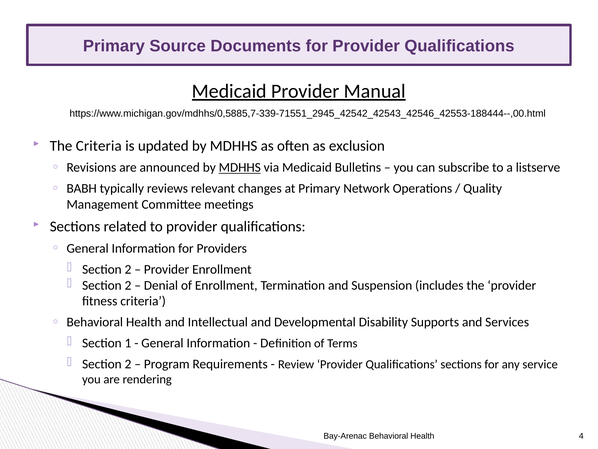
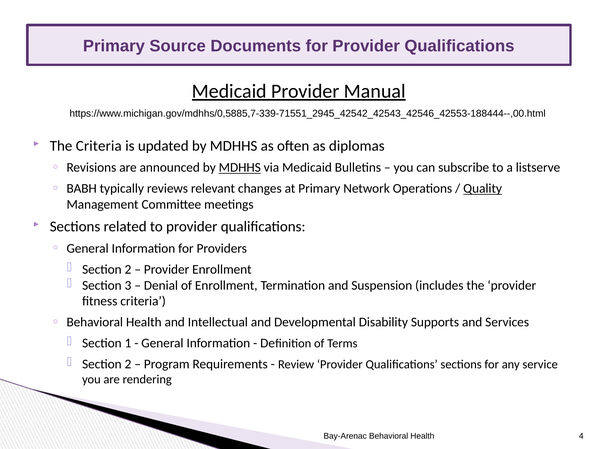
exclusion: exclusion -> diplomas (357, 146)
Quality underline: none -> present (483, 188)
2: 2 -> 3 (128, 285)
